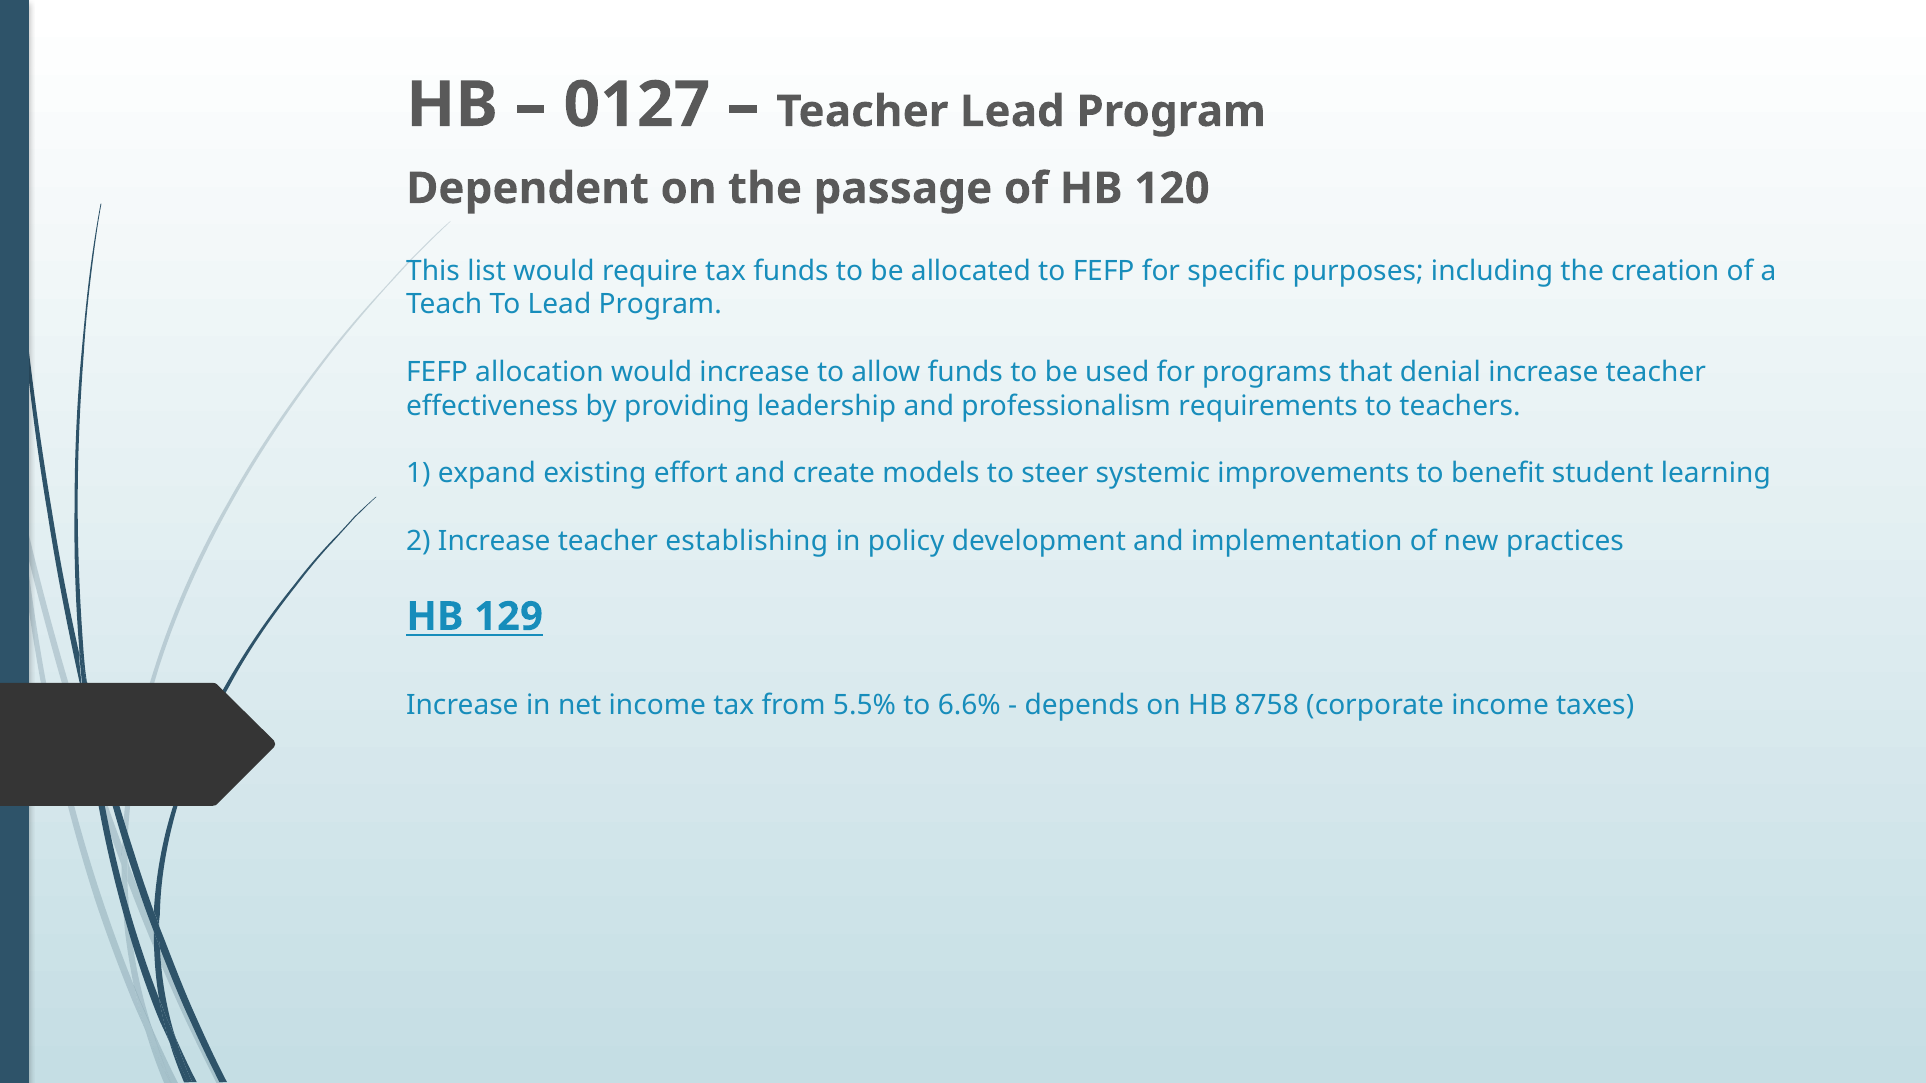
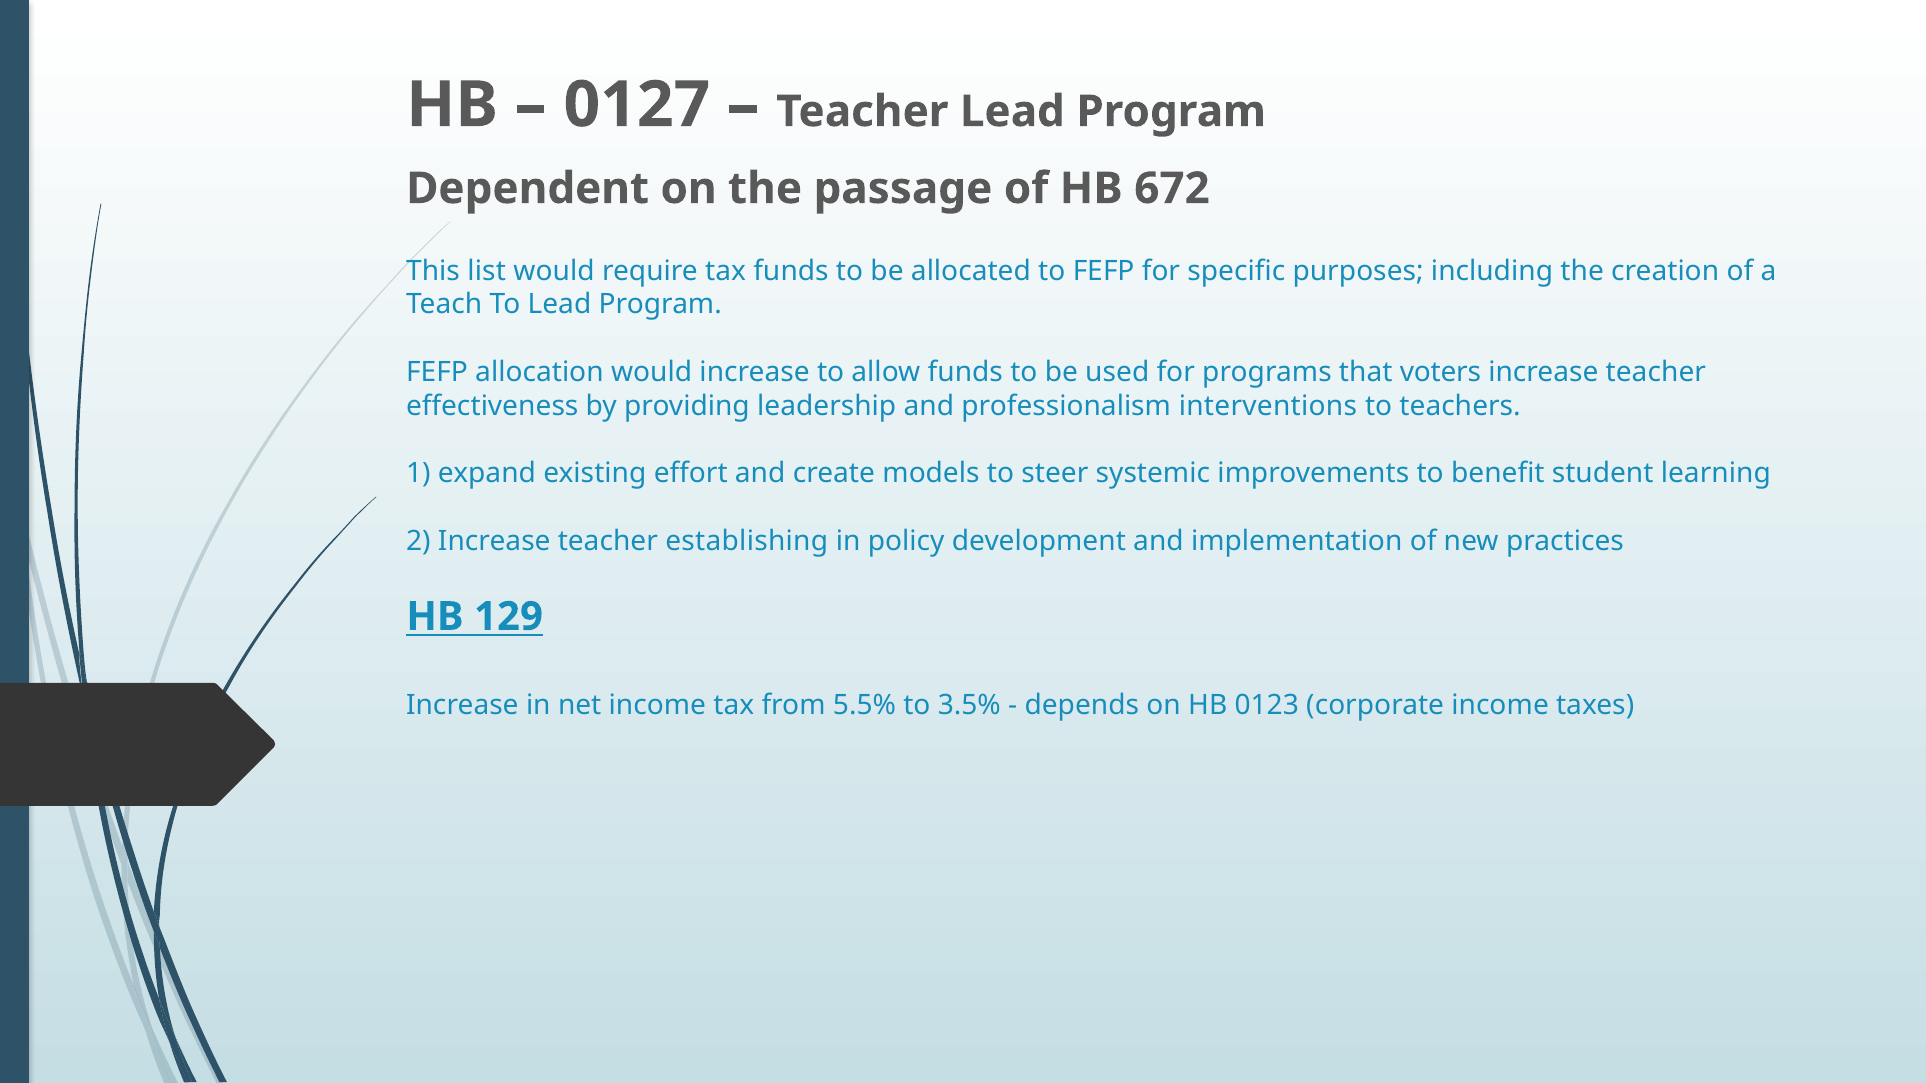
120: 120 -> 672 (1172, 189)
denial: denial -> voters (1440, 372)
requirements: requirements -> interventions (1268, 406)
6.6%: 6.6% -> 3.5% (969, 705)
8758: 8758 -> 0123 (1267, 705)
